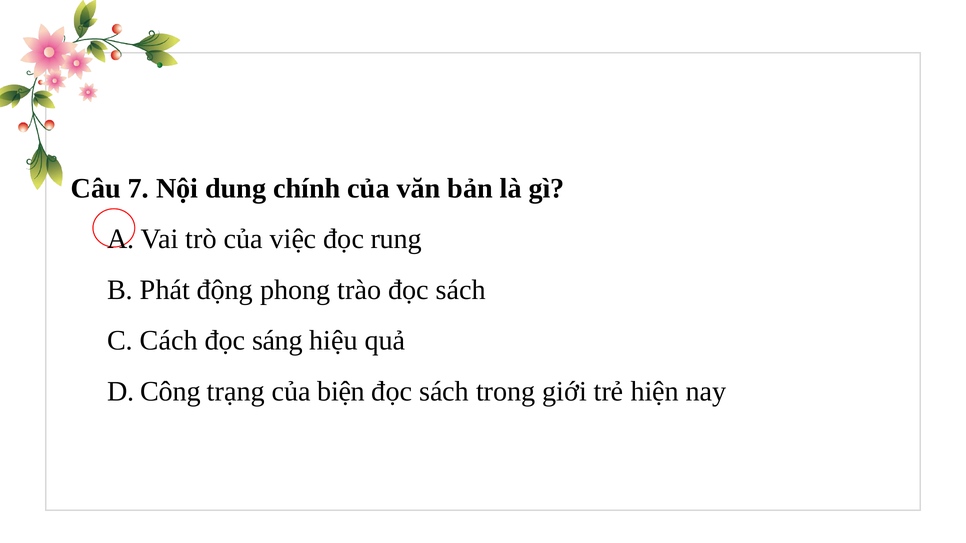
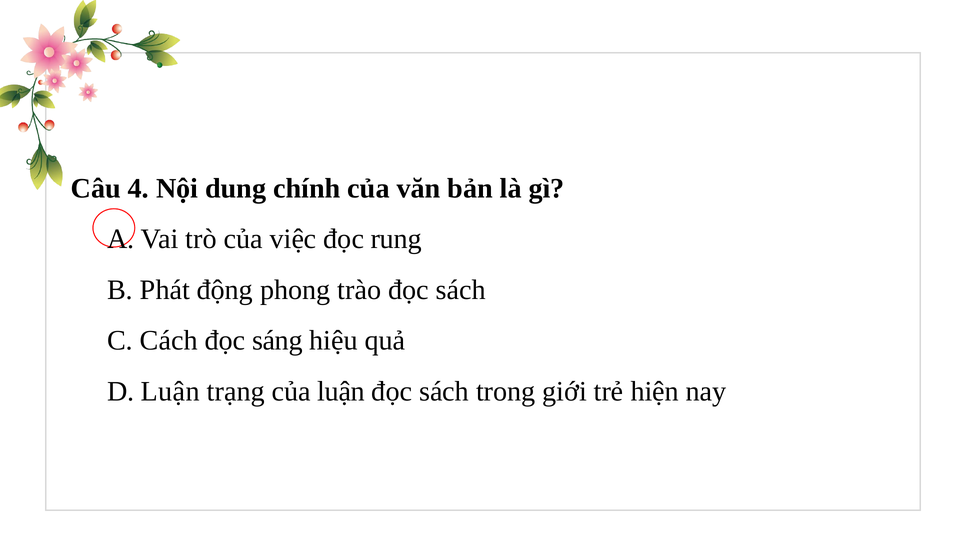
7: 7 -> 4 (138, 189)
D Công: Công -> Luận (170, 392)
của biện: biện -> luận (341, 392)
